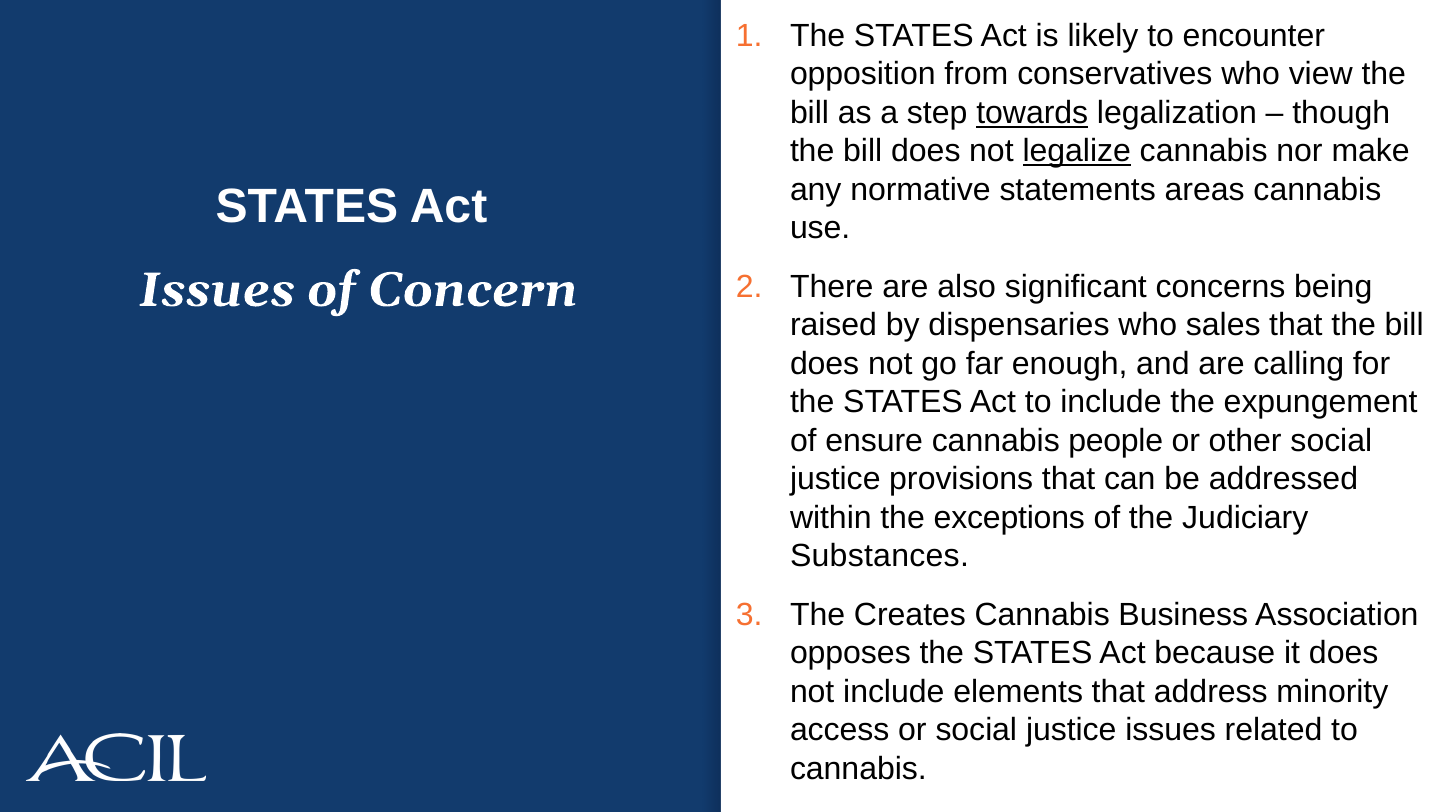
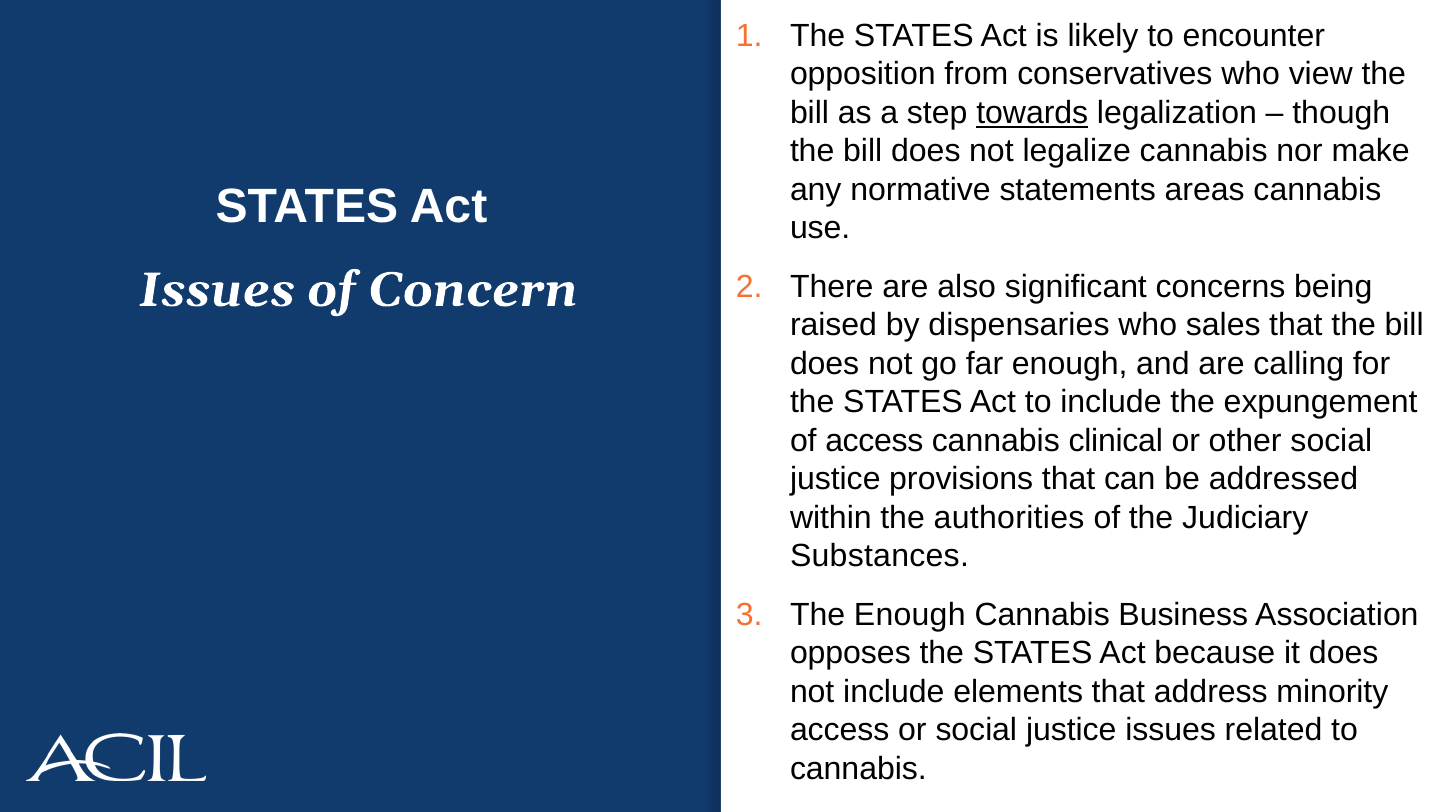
legalize underline: present -> none (1077, 151)
of ensure: ensure -> access (874, 441)
people: people -> clinical (1116, 441)
exceptions: exceptions -> authorities (1009, 517)
The Creates: Creates -> Enough (910, 614)
